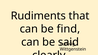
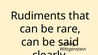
find: find -> rare (69, 29)
